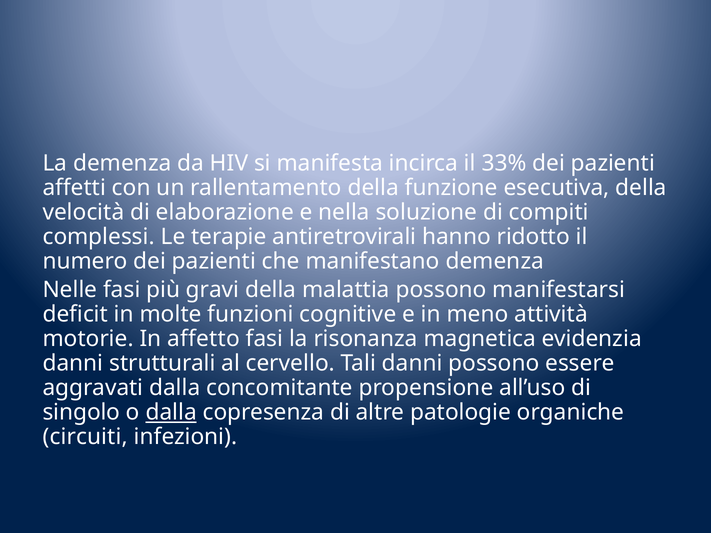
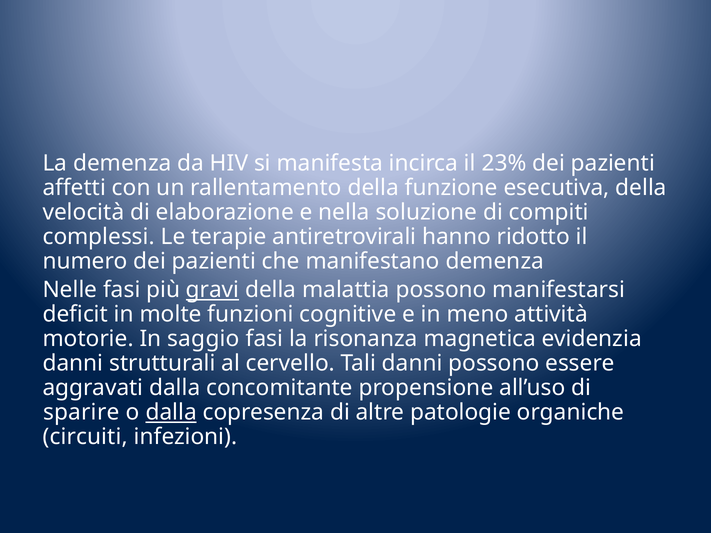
33%: 33% -> 23% (504, 163)
gravi underline: none -> present (213, 290)
affetto: affetto -> saggio (203, 339)
singolo: singolo -> sparire (81, 413)
